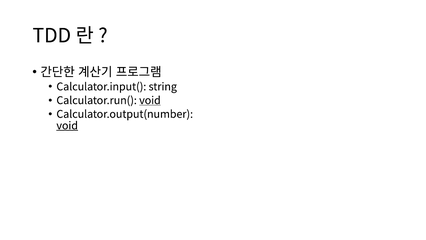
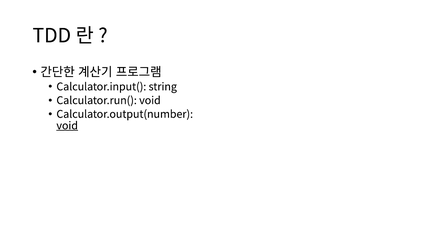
void underline: present -> none (150, 100)
